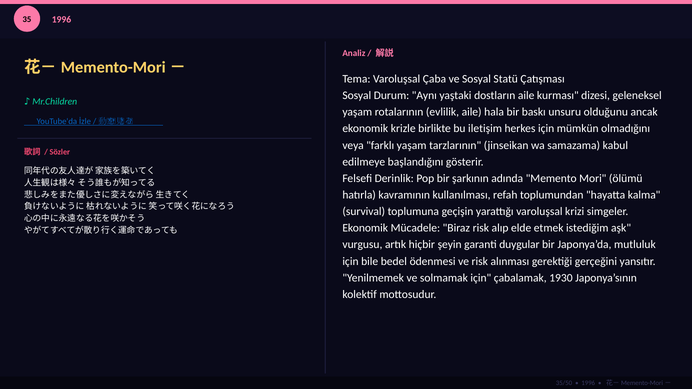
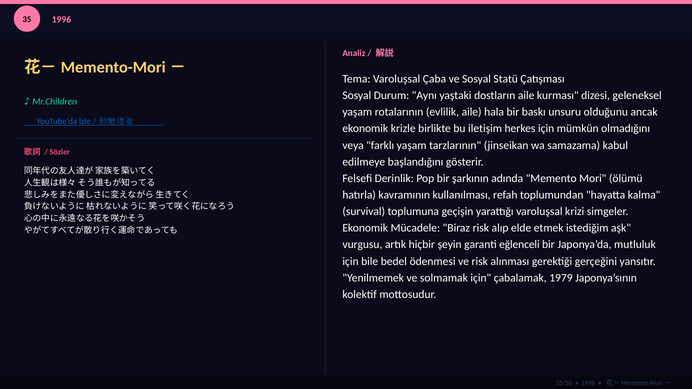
duygular: duygular -> eğlenceli (519, 245)
1930: 1930 -> 1979 (561, 278)
